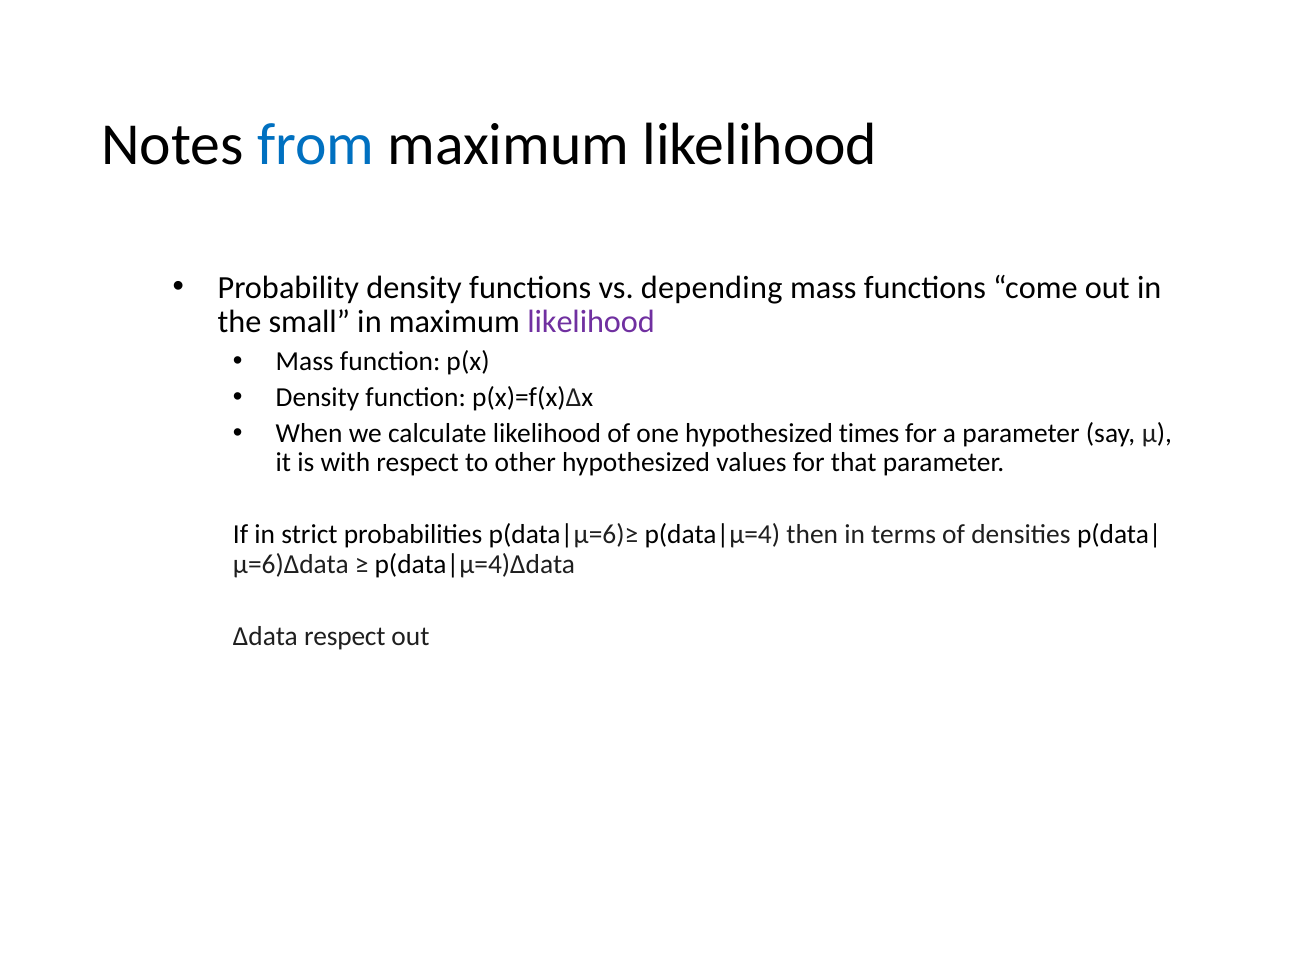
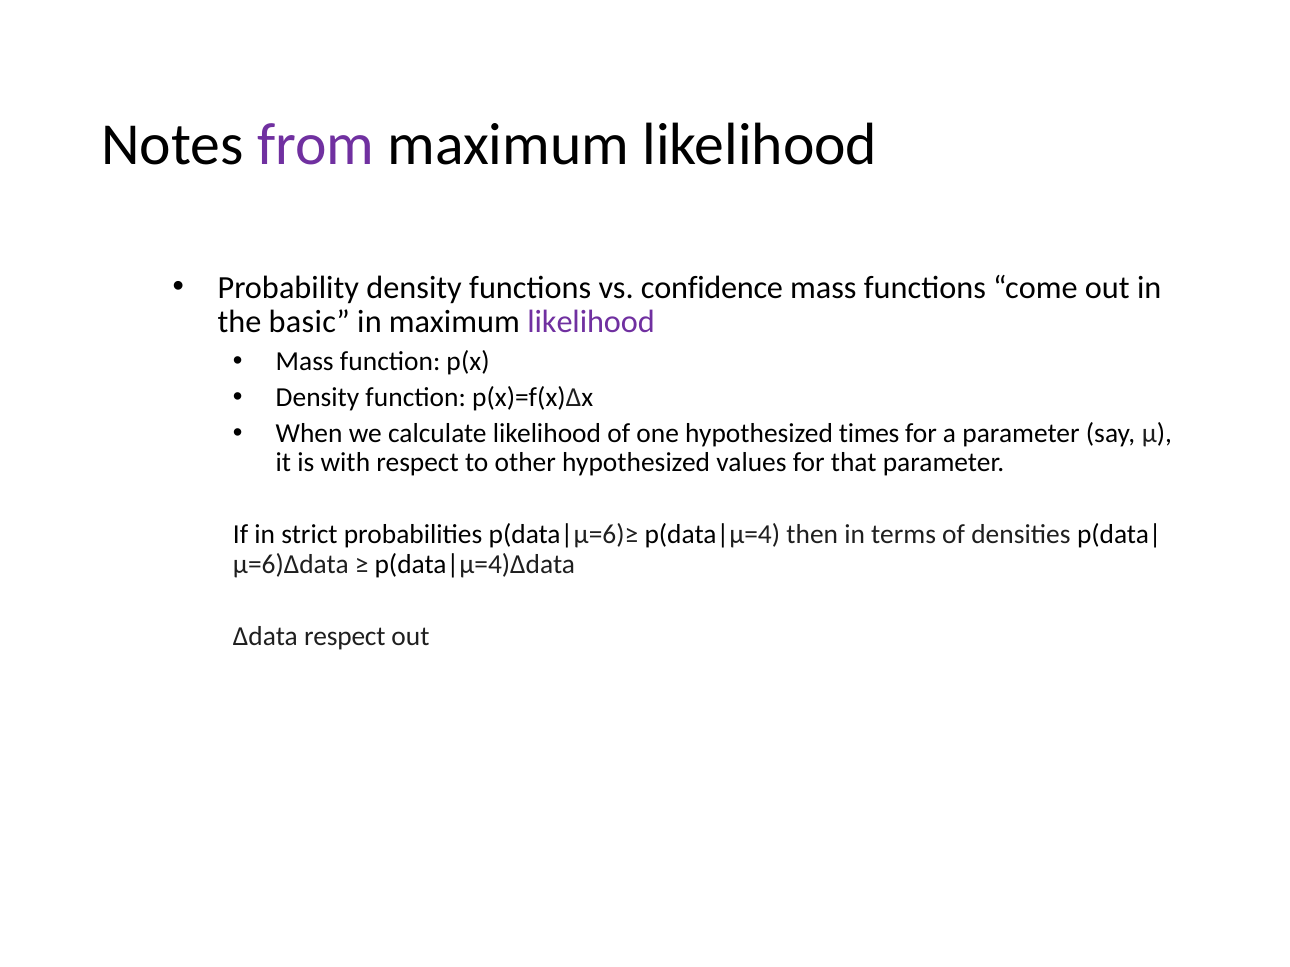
from colour: blue -> purple (316, 145)
depending: depending -> confidence (712, 288)
small: small -> basic (309, 323)
